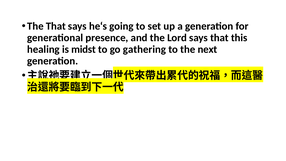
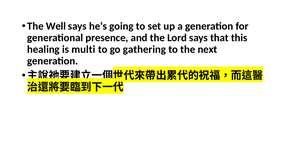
The That: That -> Well (56, 26)
midst: midst -> multi (83, 49)
